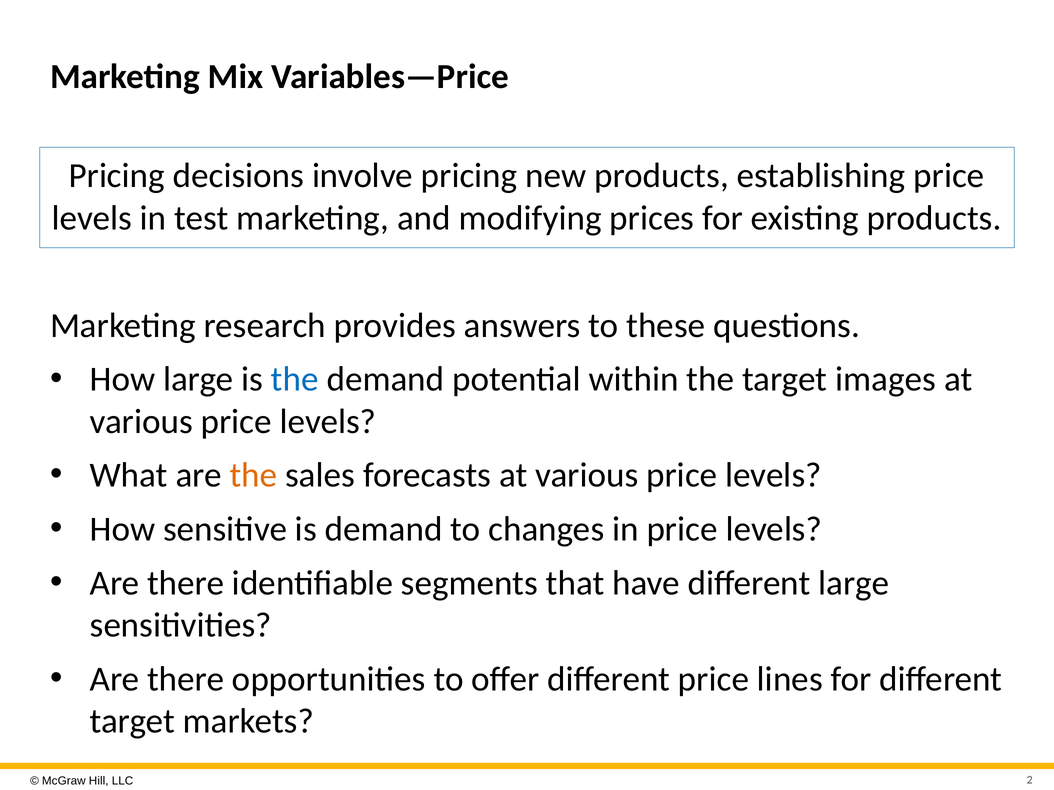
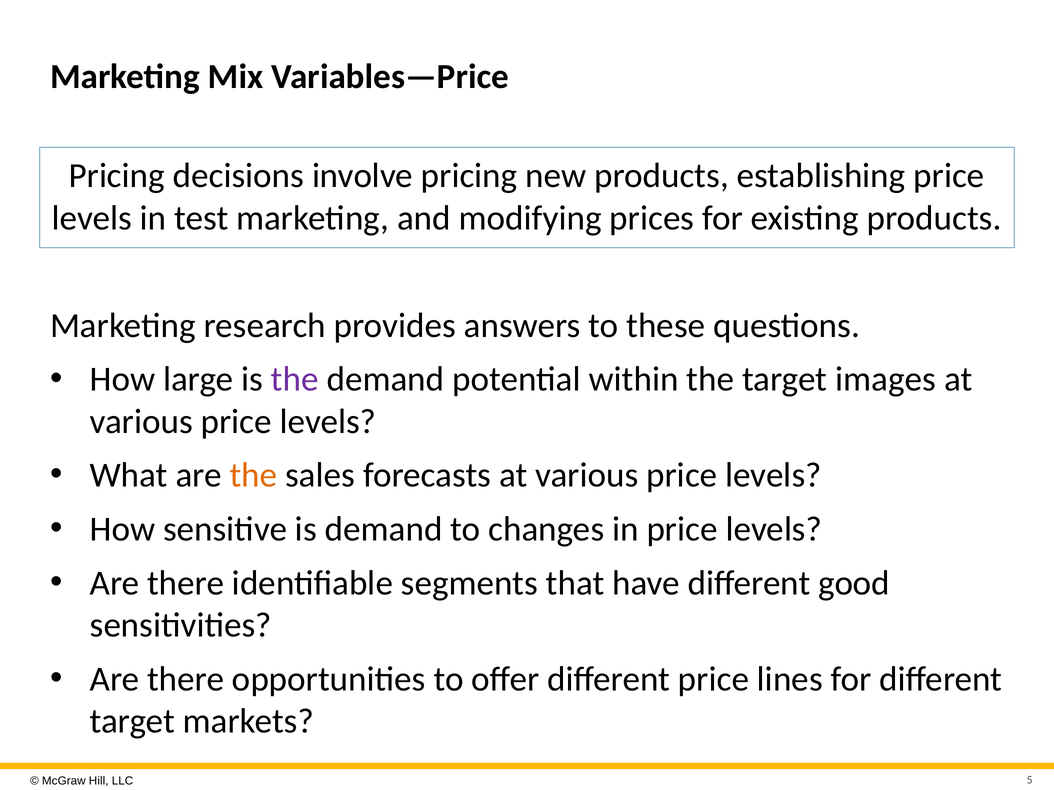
the colour: blue -> purple (295, 380)
different large: large -> good (854, 583)
2: 2 -> 5 (1030, 780)
